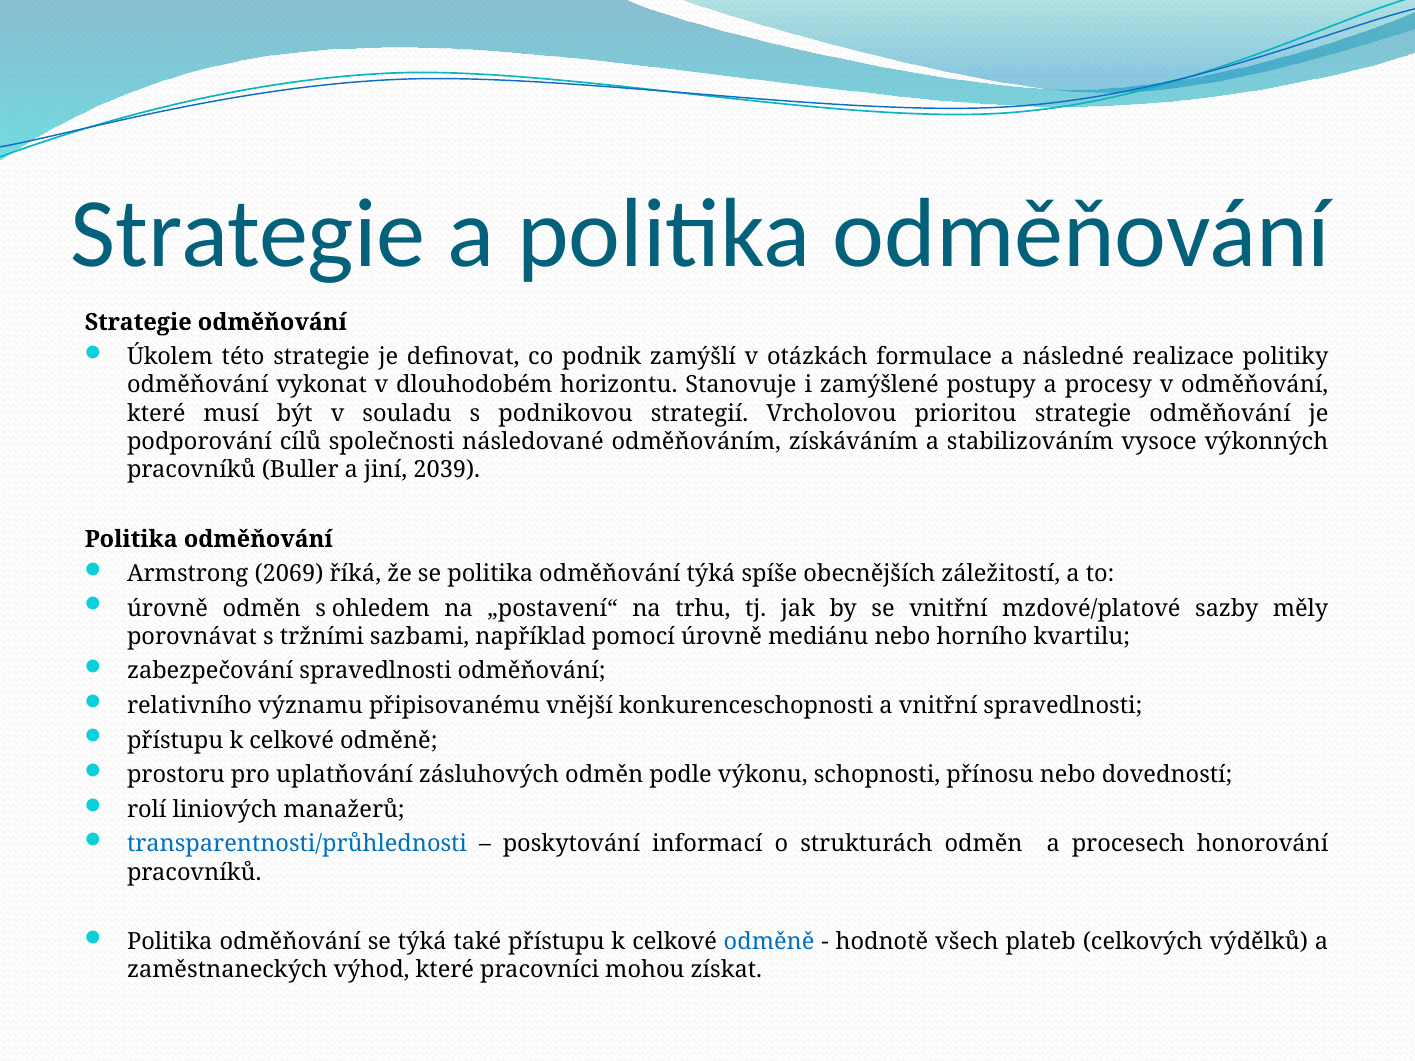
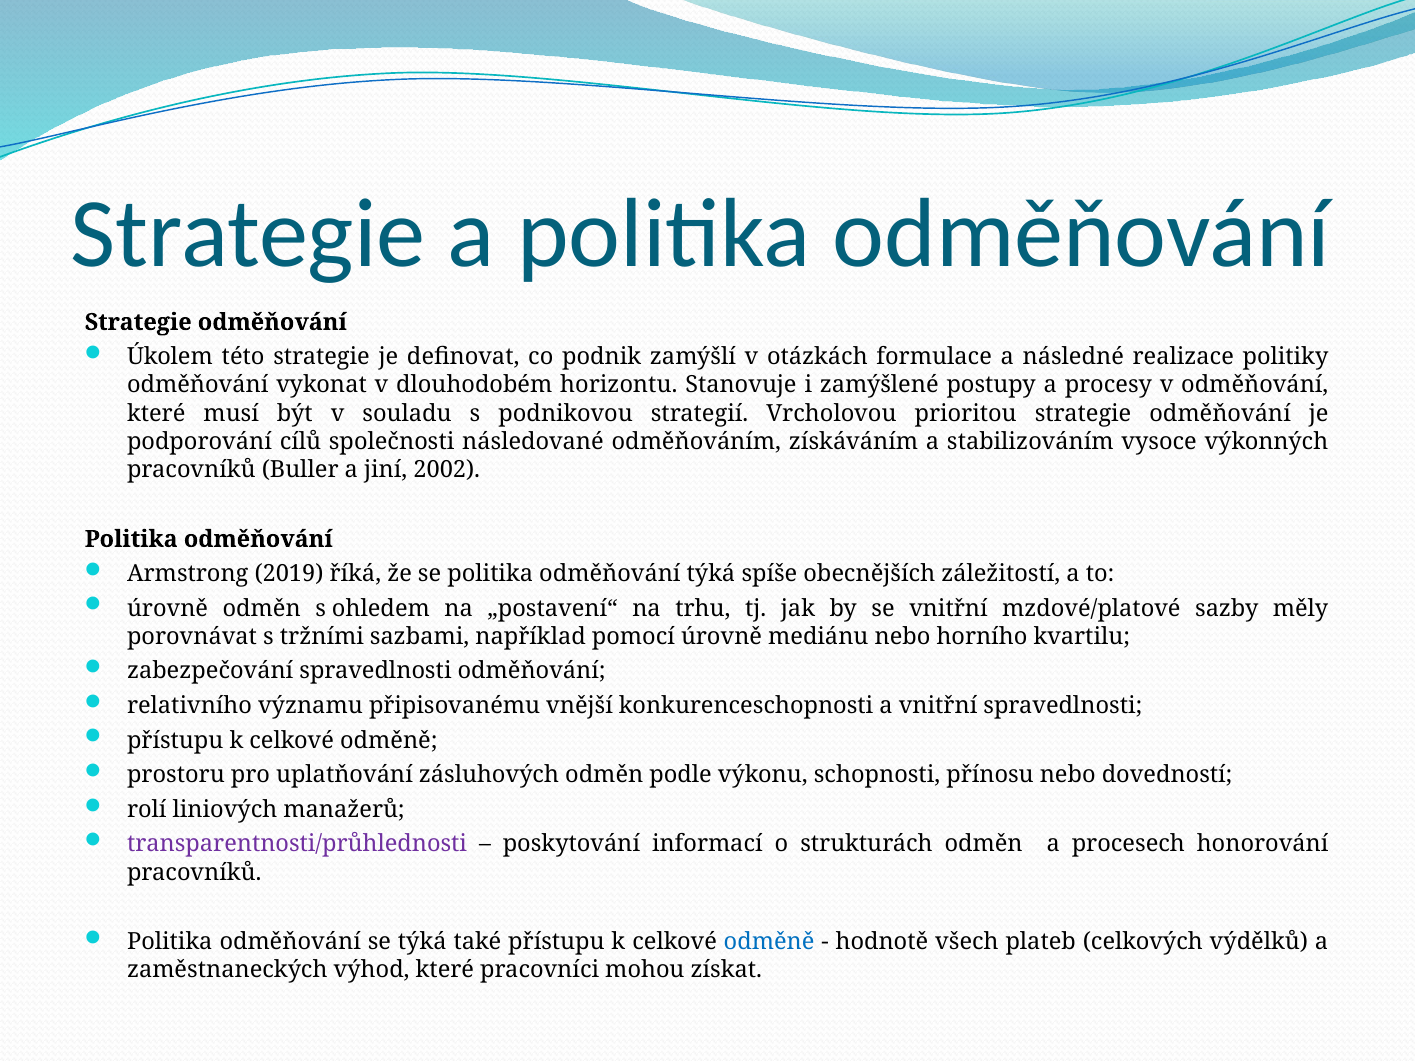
2039: 2039 -> 2002 (447, 470)
2069: 2069 -> 2019 (289, 574)
transparentnosti/průhlednosti colour: blue -> purple (297, 844)
